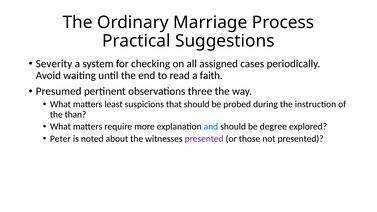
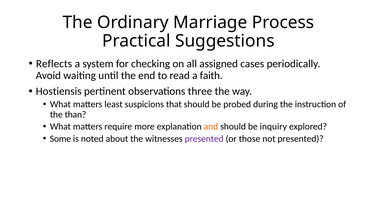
Severity: Severity -> Reflects (54, 64)
Presumed: Presumed -> Hostiensis (59, 91)
and colour: blue -> orange (211, 127)
degree: degree -> inquiry (273, 127)
Peter: Peter -> Some (60, 139)
